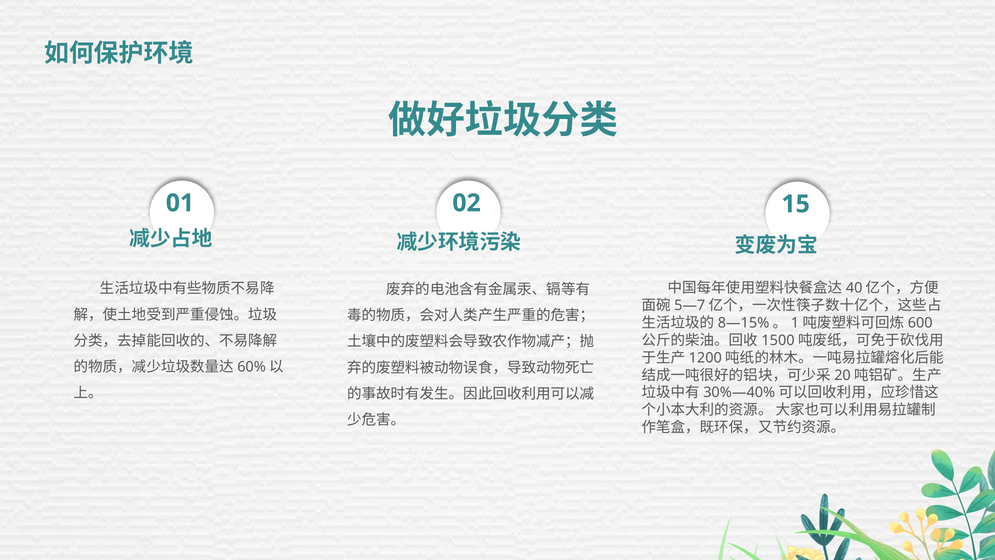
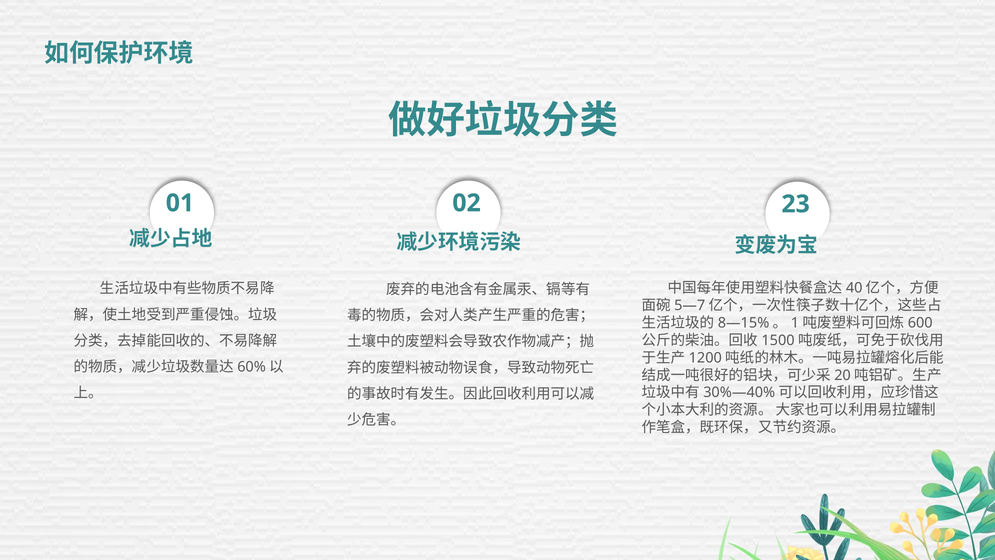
15: 15 -> 23 (796, 204)
